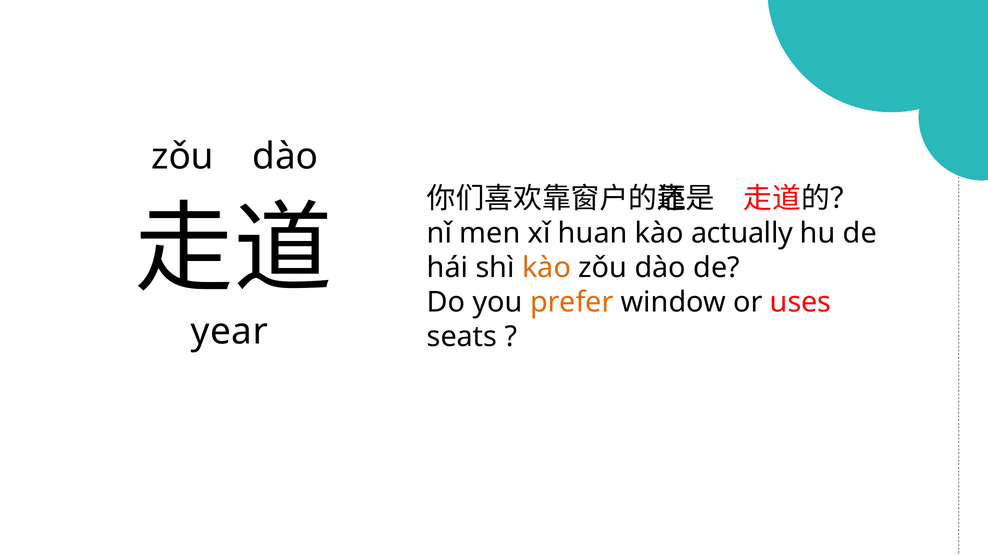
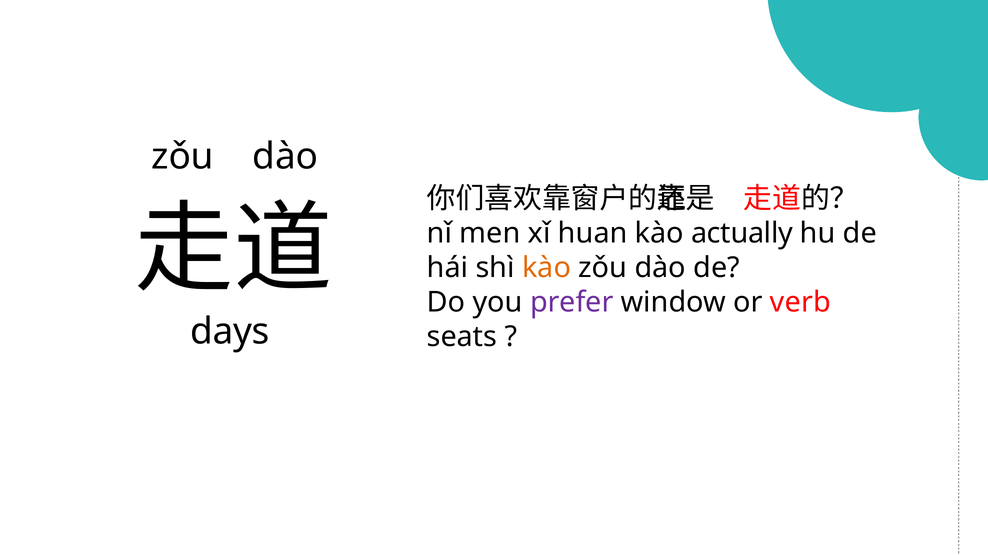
prefer colour: orange -> purple (572, 303)
uses: uses -> verb (800, 303)
year: year -> days (230, 332)
